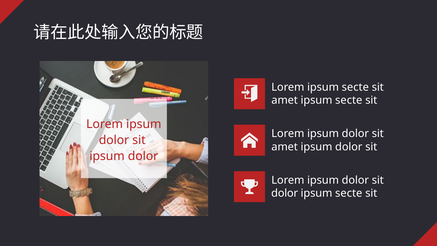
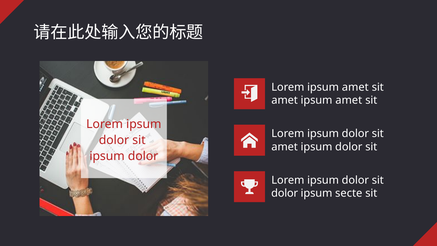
Lorem ipsum secte: secte -> amet (355, 87)
amet ipsum secte: secte -> amet (349, 100)
